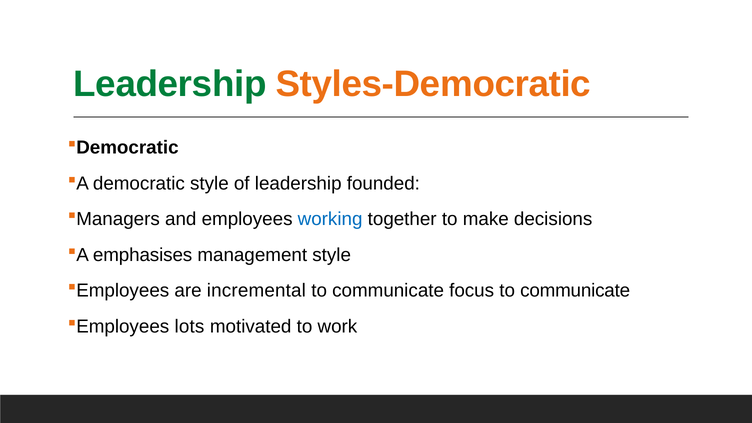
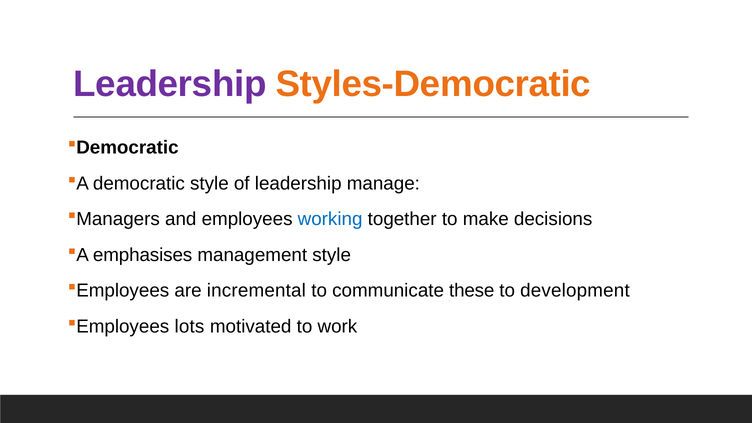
Leadership colour: green -> purple (170, 84)
founded: founded -> manage (383, 183)
focus: focus -> these (472, 291)
communicate: communicate -> development (575, 291)
